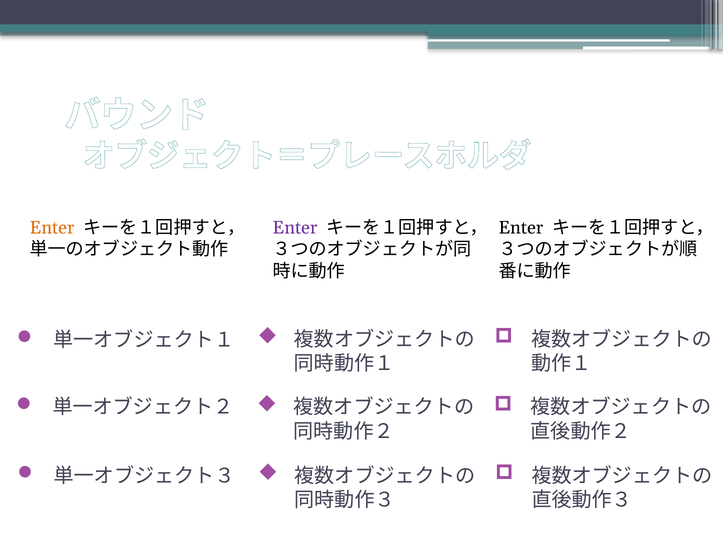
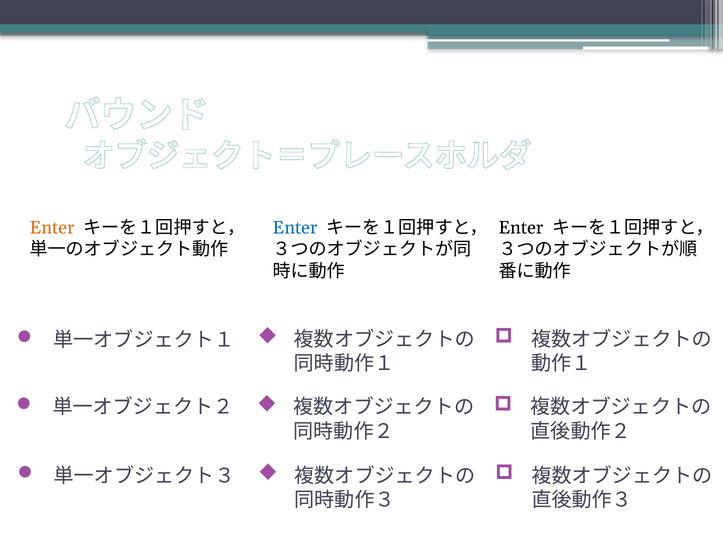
Enter colour: purple -> blue (295, 227)
